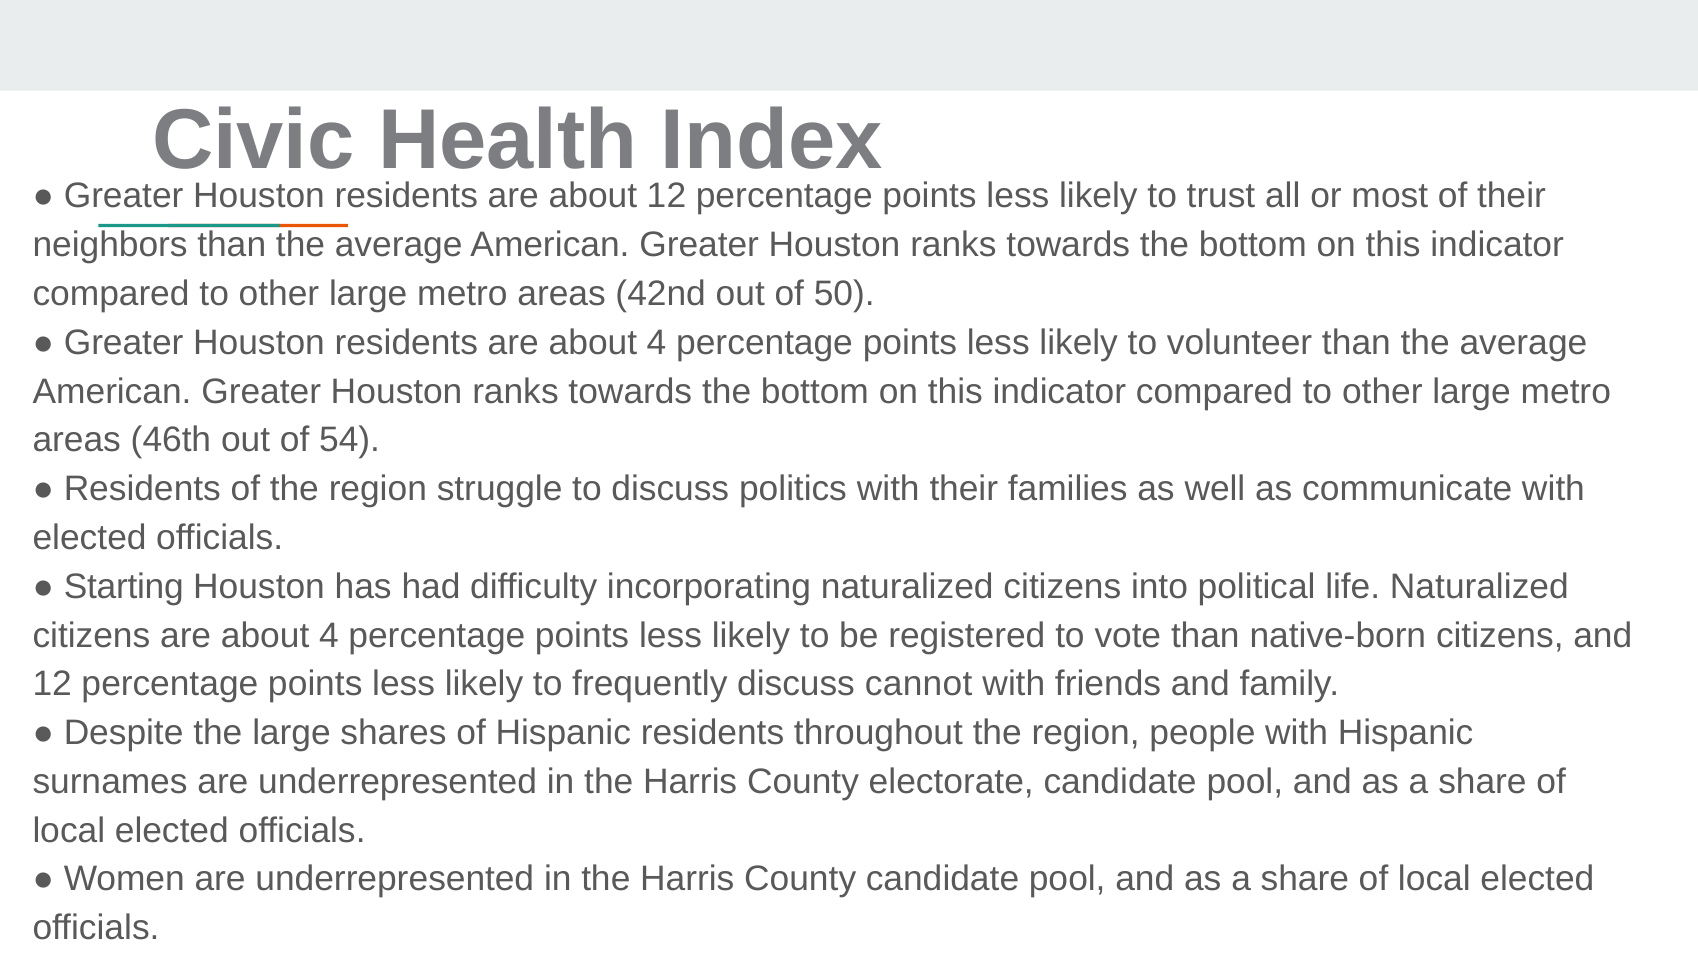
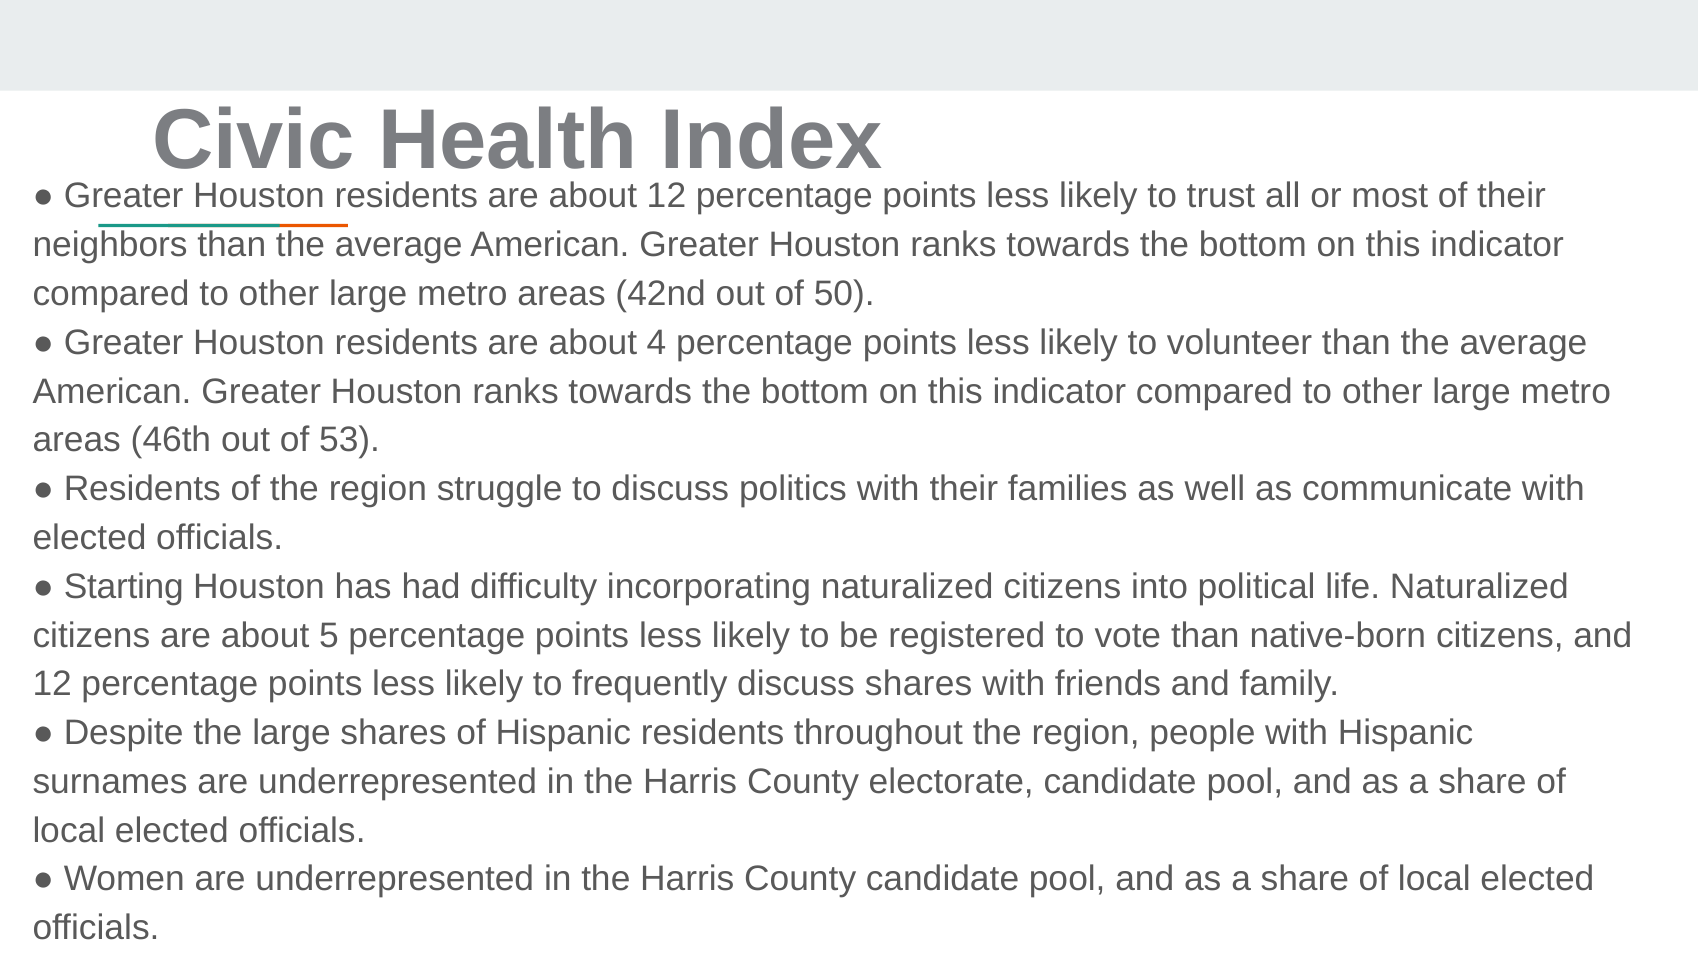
54: 54 -> 53 (350, 440)
citizens are about 4: 4 -> 5 (329, 635)
discuss cannot: cannot -> shares (919, 684)
